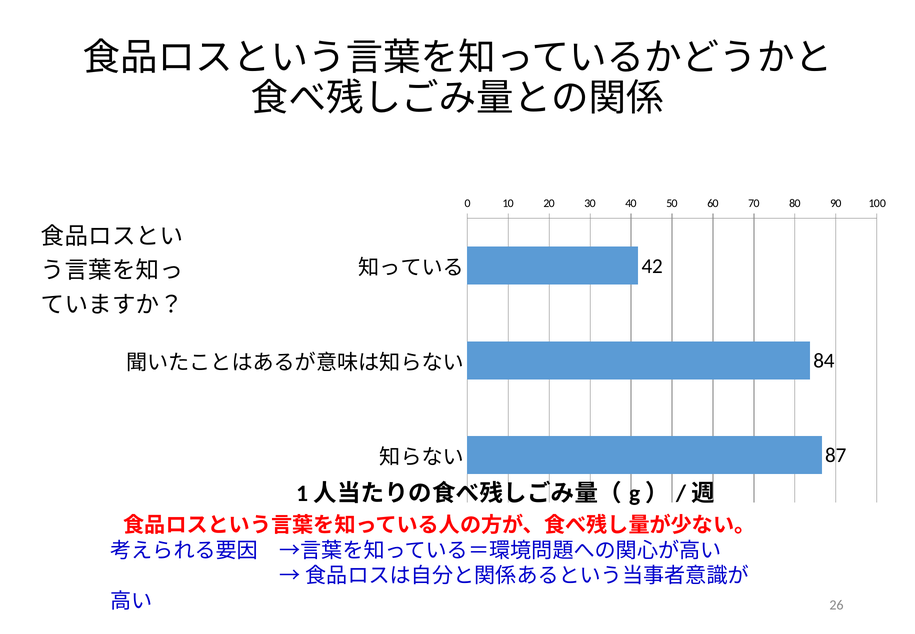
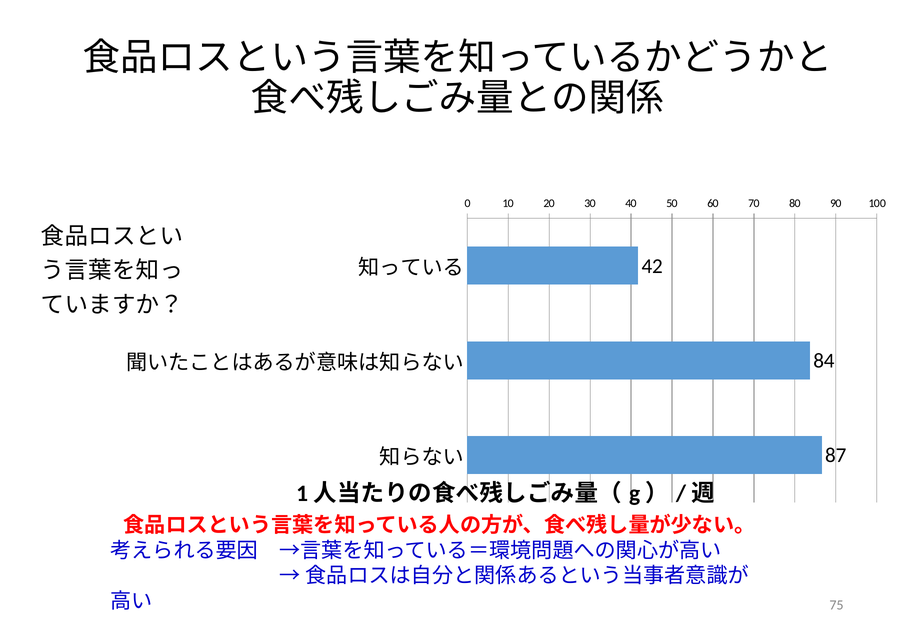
26: 26 -> 75 (837, 605)
